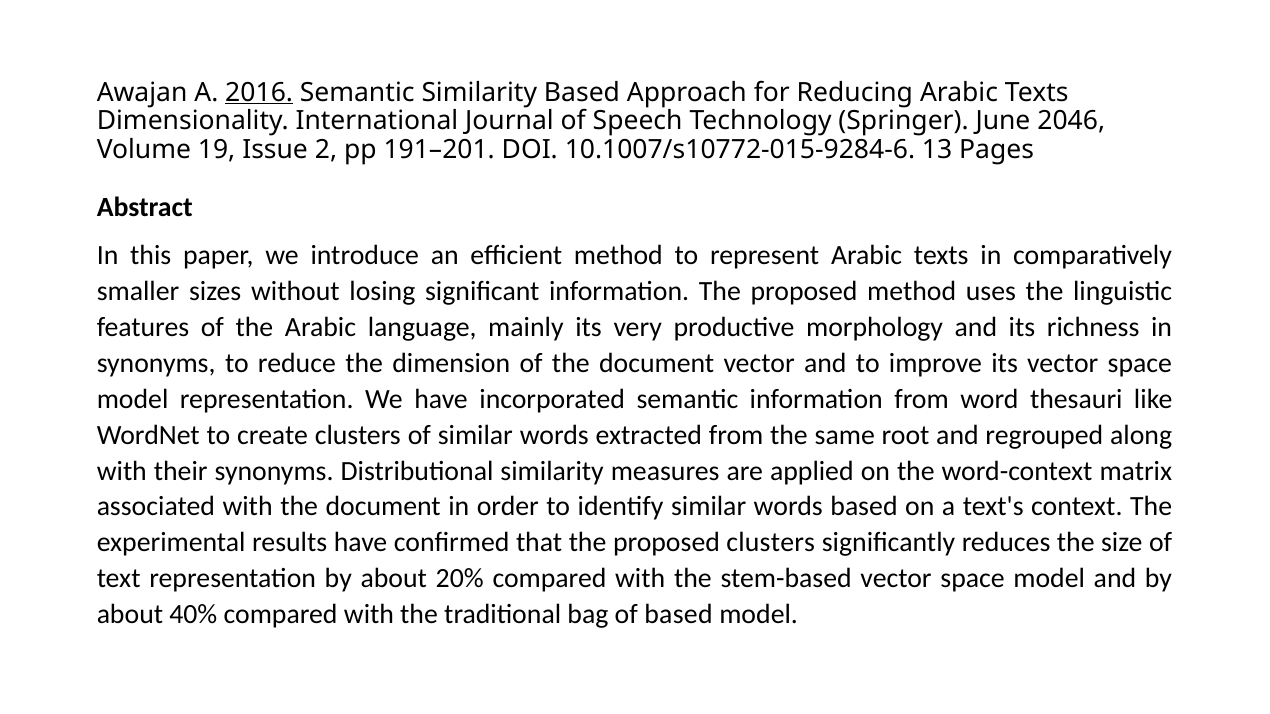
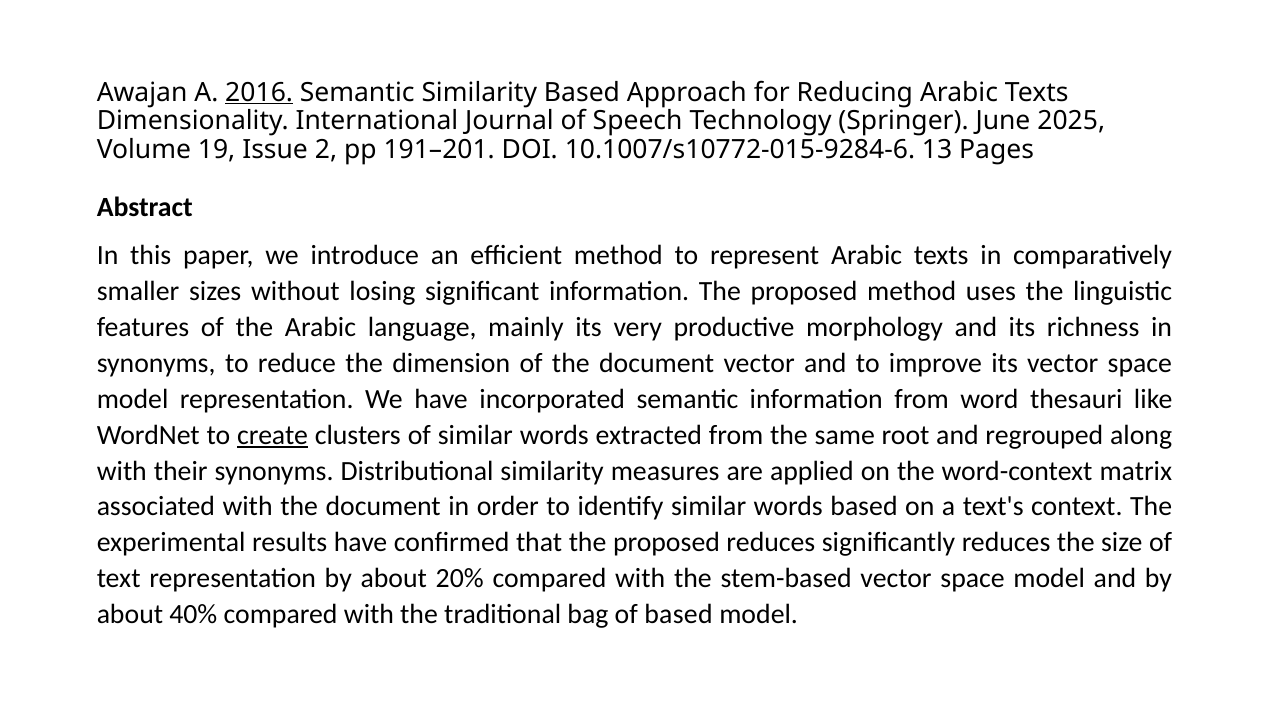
2046: 2046 -> 2025 (1071, 121)
create underline: none -> present (273, 435)
proposed clusters: clusters -> reduces (771, 543)
